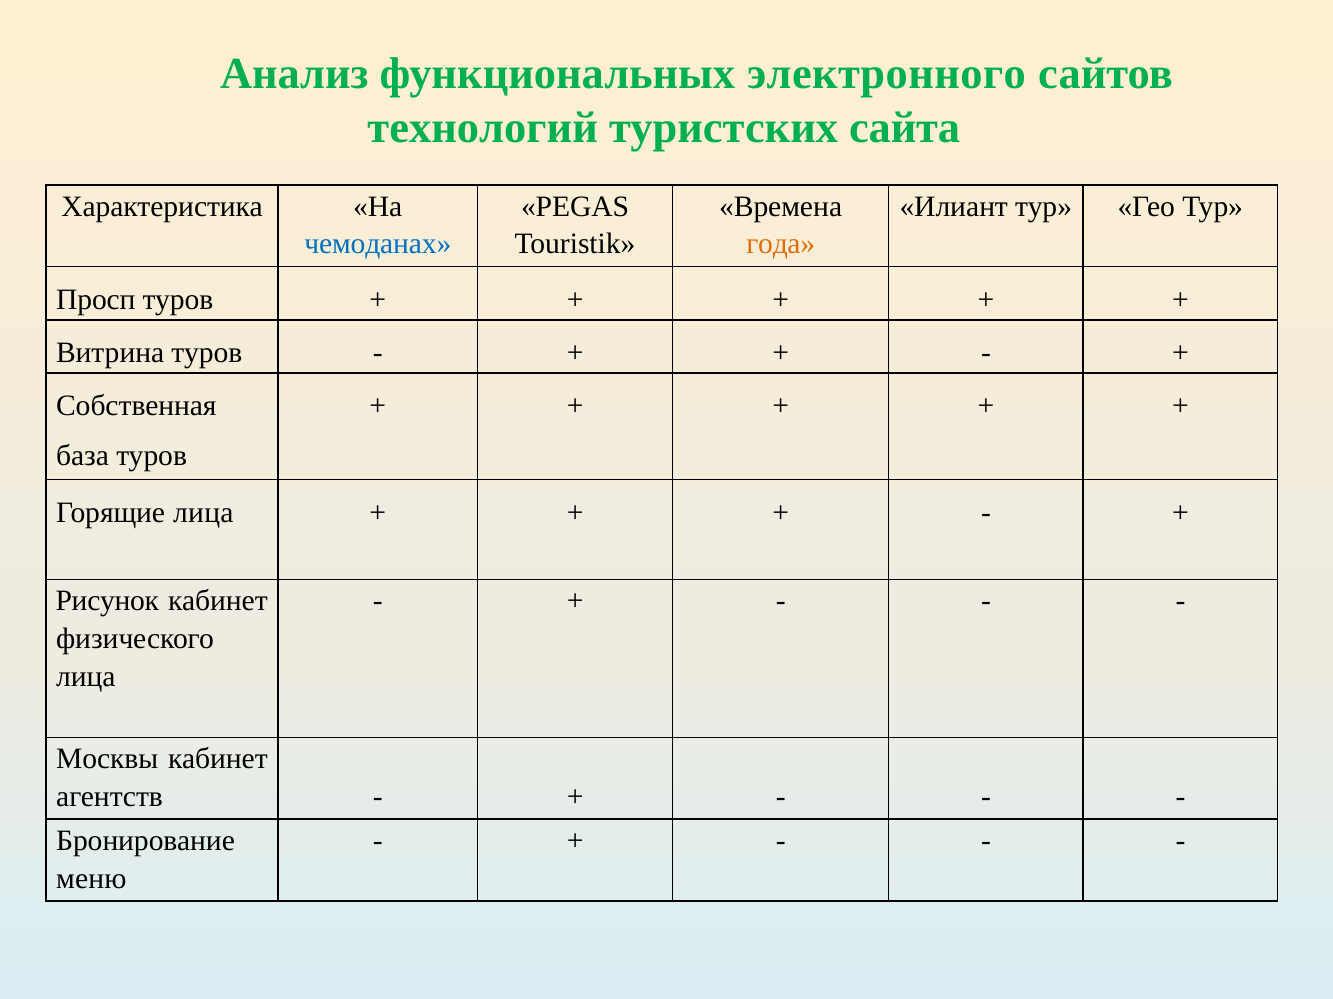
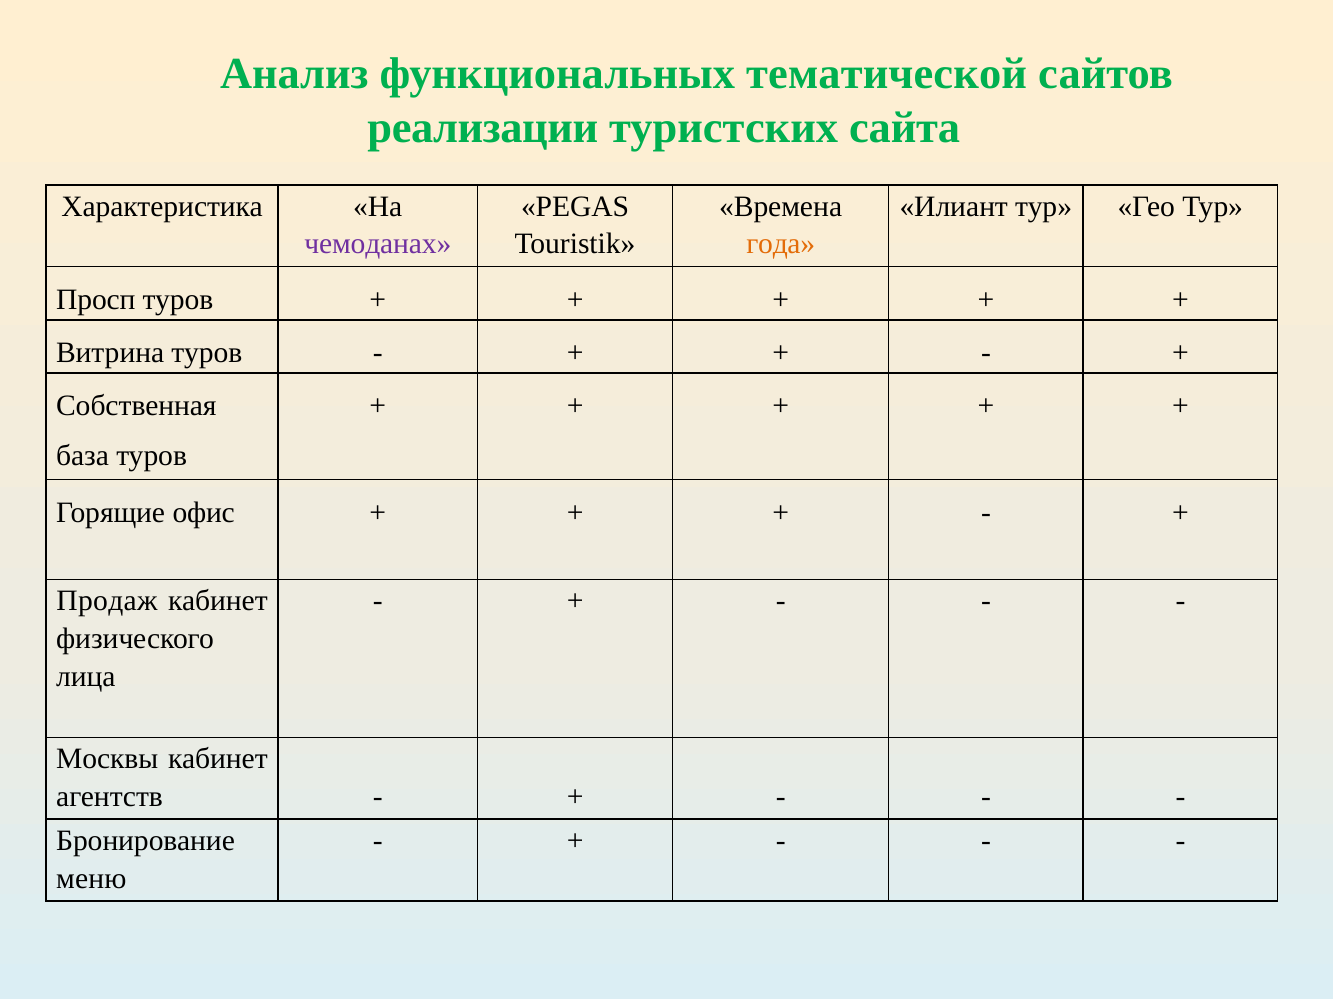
электронного: электронного -> тематической (887, 74)
технологий: технологий -> реализации (483, 128)
чемоданах colour: blue -> purple (378, 244)
Горящие лица: лица -> офис (204, 513)
Рисунок: Рисунок -> Продаж (107, 601)
